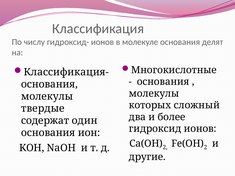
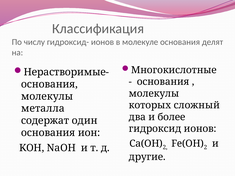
Классификация-: Классификация- -> Нерастворимые- (66, 72)
твердые: твердые -> металла (43, 109)
